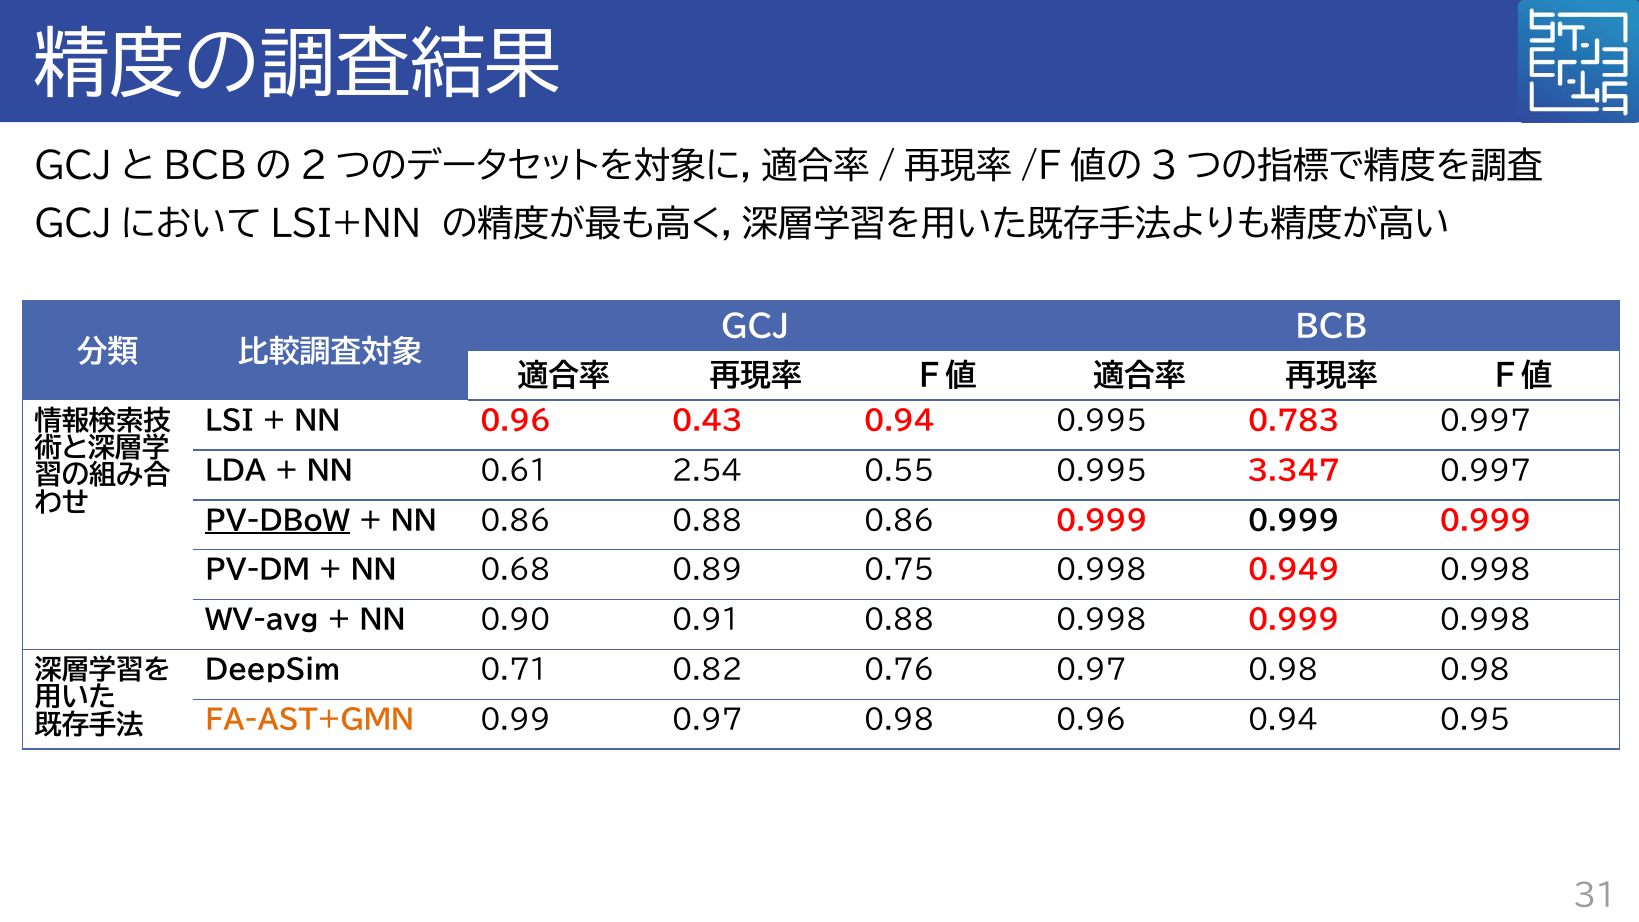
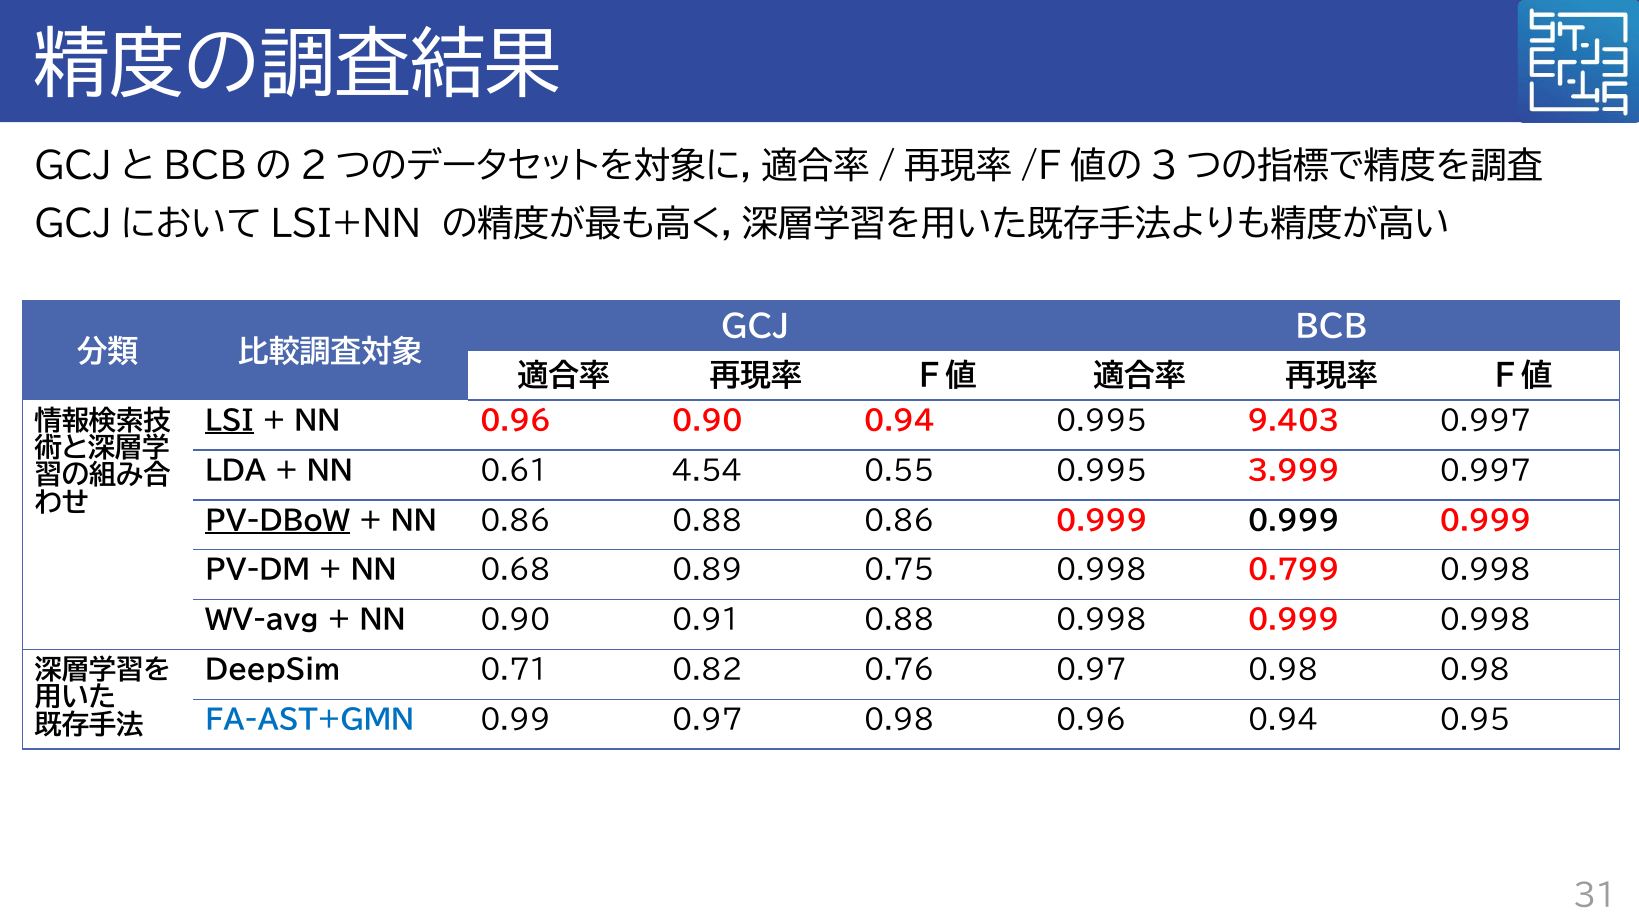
LSI underline: none -> present (229, 421)
0.96 0.43: 0.43 -> 0.90 (707, 421)
0.783: 0.783 -> 9.403 (1294, 421)
2.54: 2.54 -> 4.54 (707, 471)
3.347: 3.347 -> 3.999 (1294, 471)
0.949: 0.949 -> 0.799 (1294, 571)
FA-AST+GMN colour: orange -> blue (310, 720)
